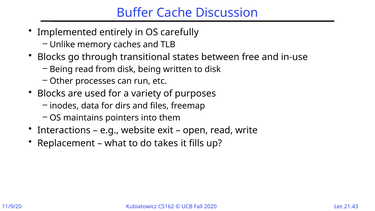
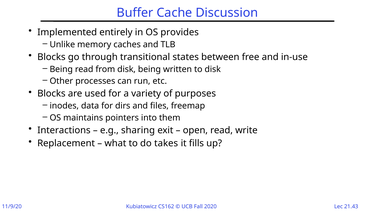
carefully: carefully -> provides (180, 32)
website: website -> sharing (138, 130)
